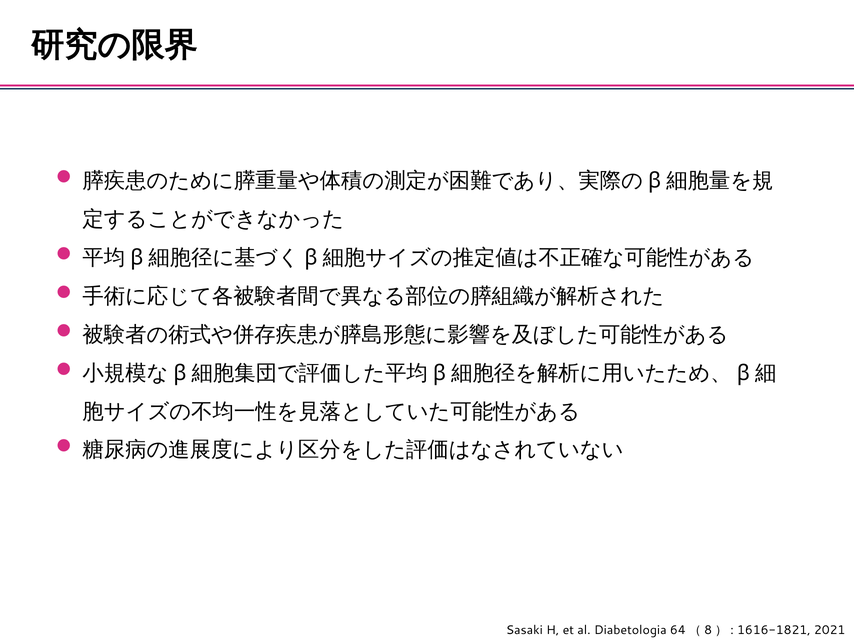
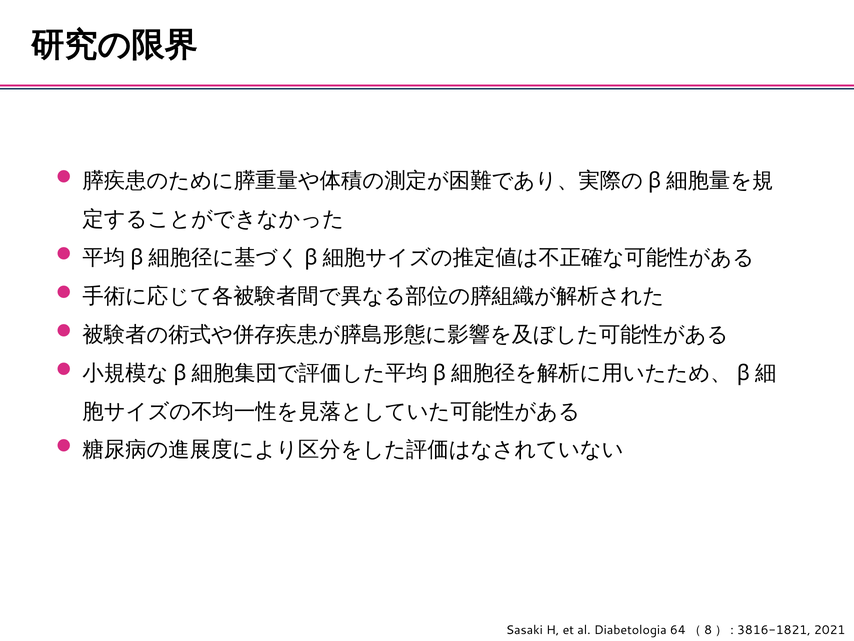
1616-1821: 1616-1821 -> 3816-1821 (774, 630)
